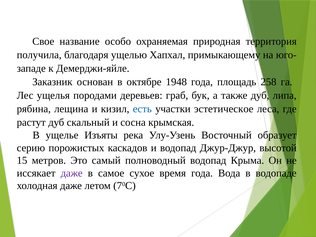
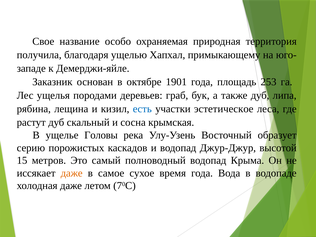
1948: 1948 -> 1901 (176, 82)
258: 258 -> 253 (269, 82)
Изъяты: Изъяты -> Головы (101, 135)
даже colour: purple -> orange (72, 173)
